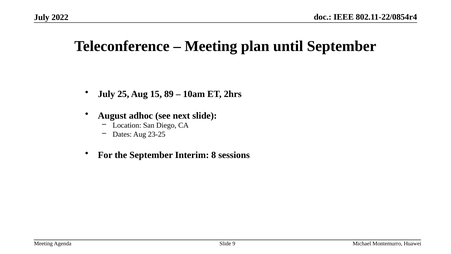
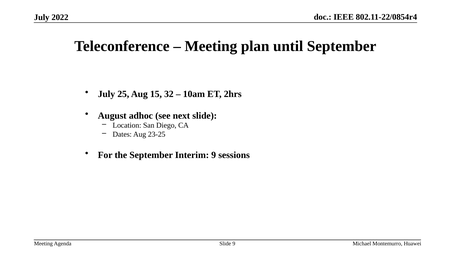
89: 89 -> 32 (169, 94)
Interim 8: 8 -> 9 (214, 155)
